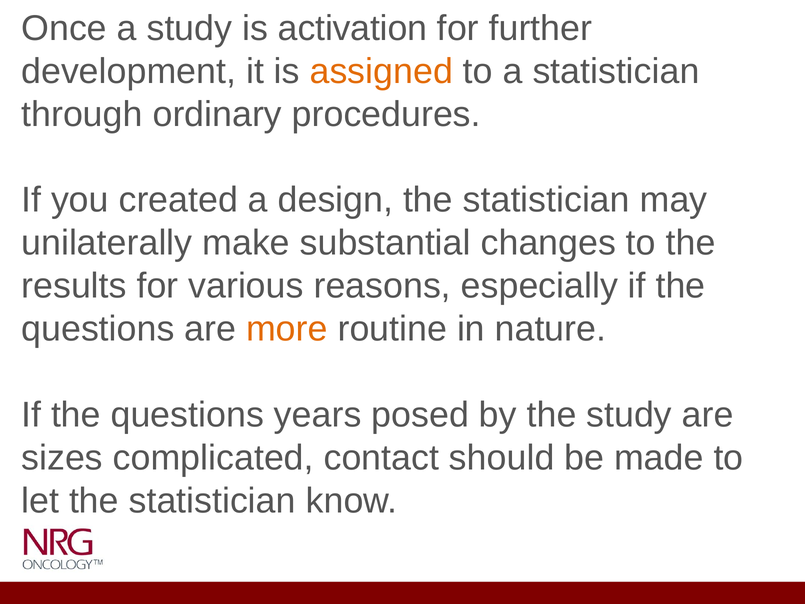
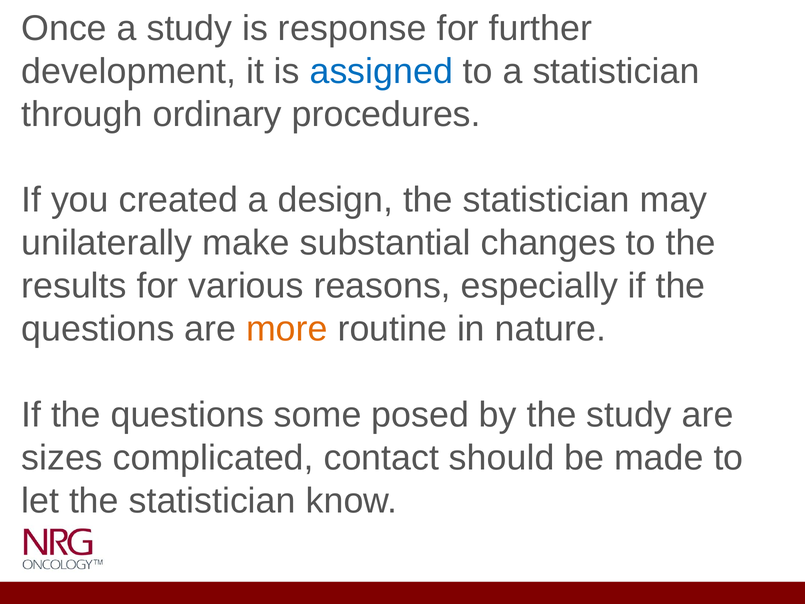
activation: activation -> response (352, 28)
assigned colour: orange -> blue (381, 71)
years: years -> some (318, 415)
